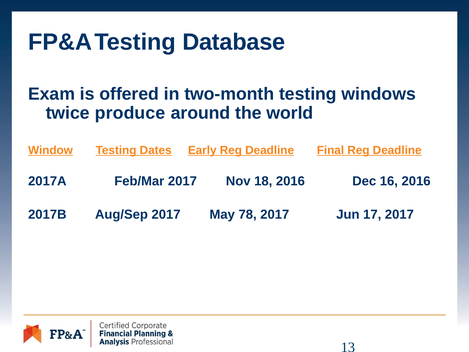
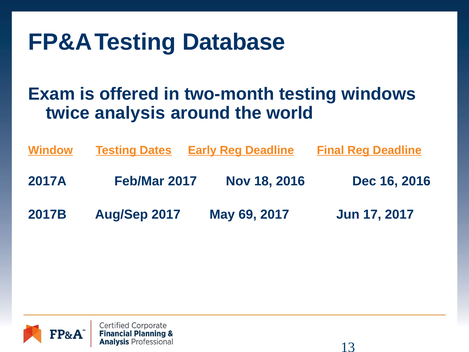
produce: produce -> analysis (130, 113)
78: 78 -> 69 (248, 214)
